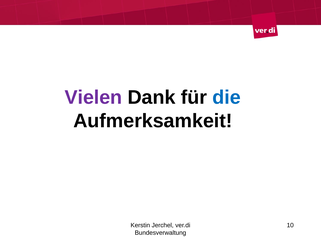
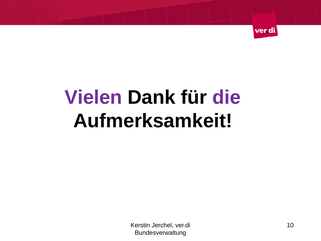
die colour: blue -> purple (227, 97)
